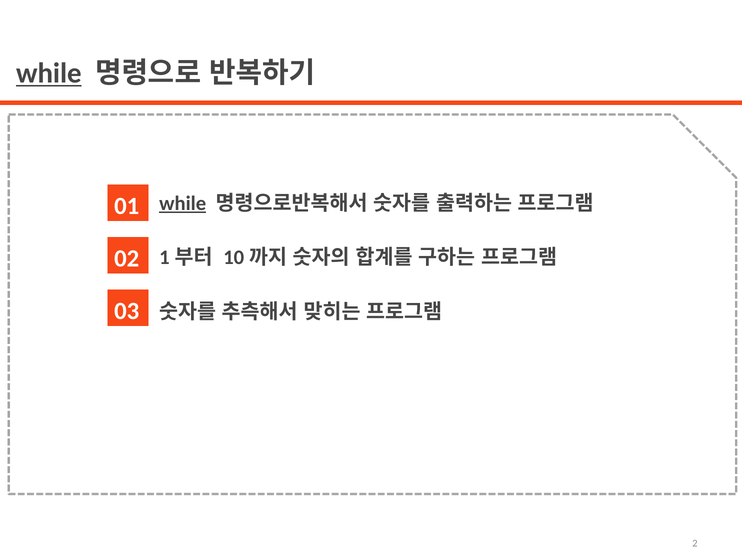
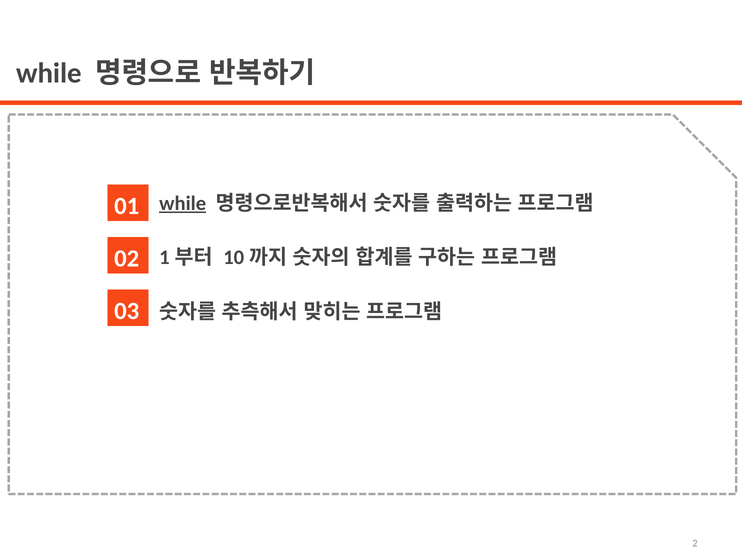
while underline: present -> none (49, 73)
